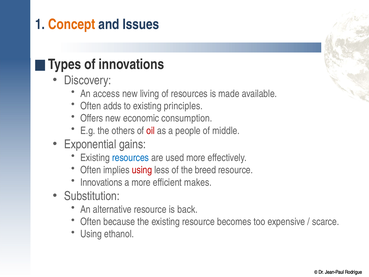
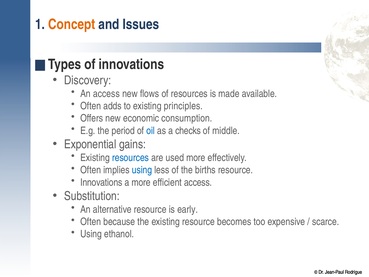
living: living -> flows (150, 94)
others: others -> period (123, 131)
oil colour: red -> blue (151, 131)
people: people -> checks (188, 131)
using colour: red -> blue (142, 170)
breed: breed -> births (205, 170)
efficient makes: makes -> access (198, 182)
back: back -> early (188, 209)
